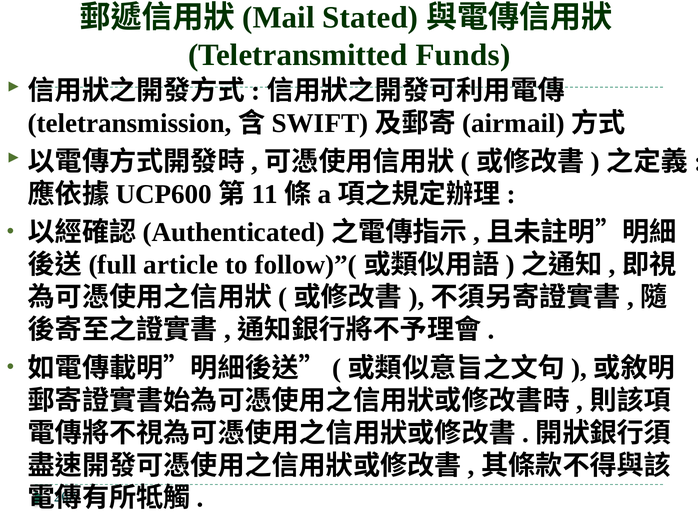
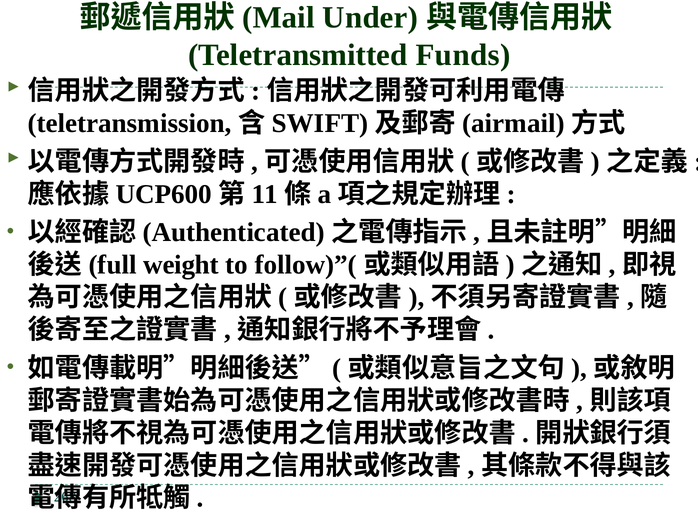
Stated: Stated -> Under (370, 18)
article: article -> weight (181, 265)
